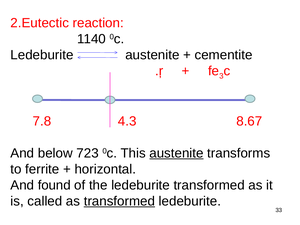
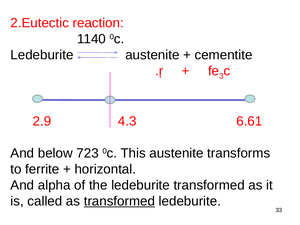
7.8: 7.8 -> 2.9 (42, 121)
8.67: 8.67 -> 6.61 (249, 121)
austenite underline: present -> none (176, 153)
found: found -> alpha (54, 185)
